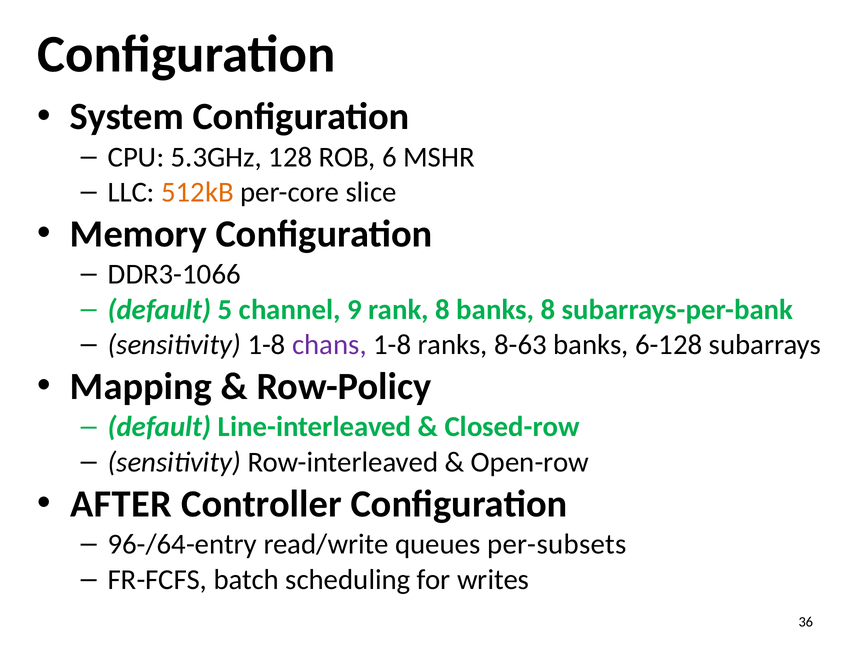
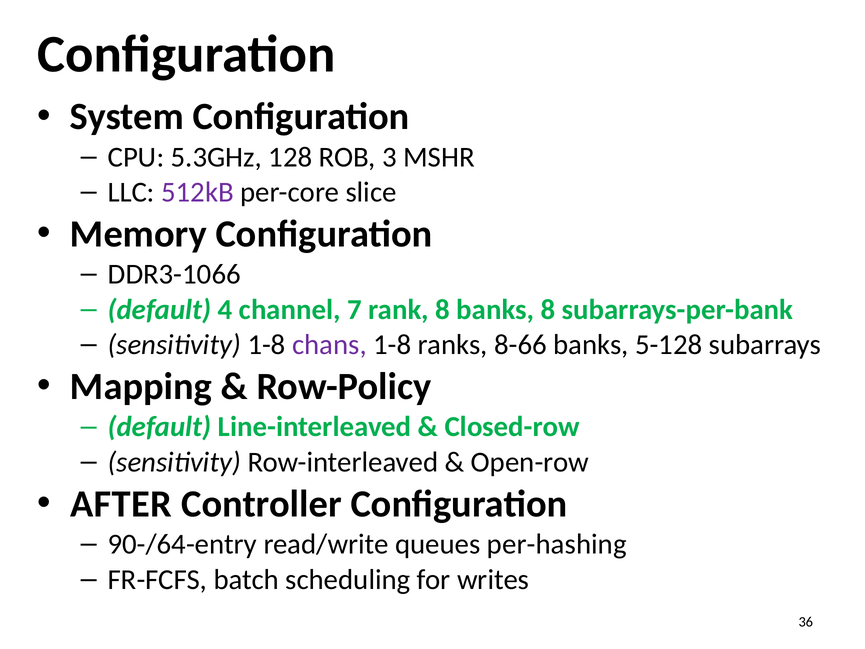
6: 6 -> 3 (389, 157)
512kB colour: orange -> purple (198, 192)
5: 5 -> 4 (225, 310)
9: 9 -> 7 (354, 310)
8-63: 8-63 -> 8-66 (520, 345)
6-128: 6-128 -> 5-128 (669, 345)
96-/64-entry: 96-/64-entry -> 90-/64-entry (182, 544)
per-subsets: per-subsets -> per-hashing (557, 544)
